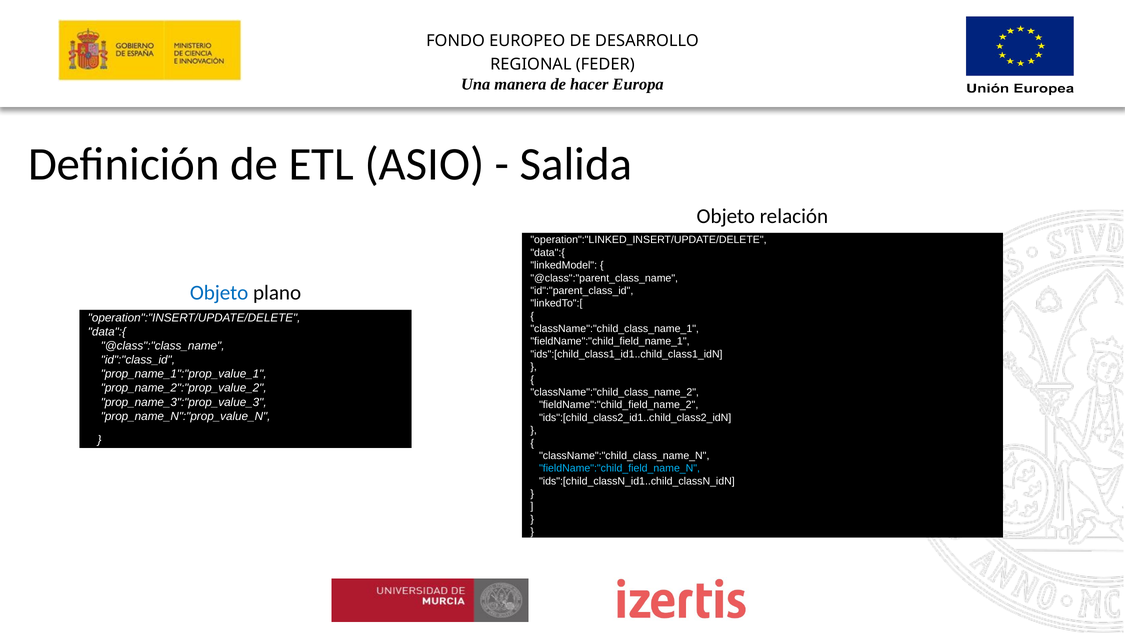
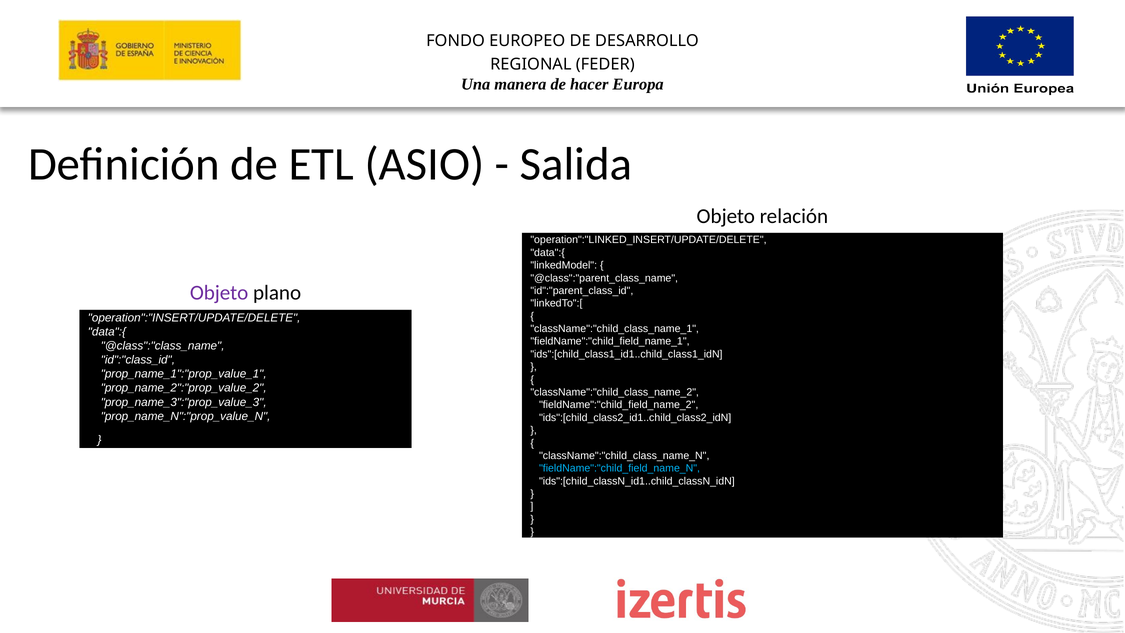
Objeto colour: blue -> purple (219, 293)
